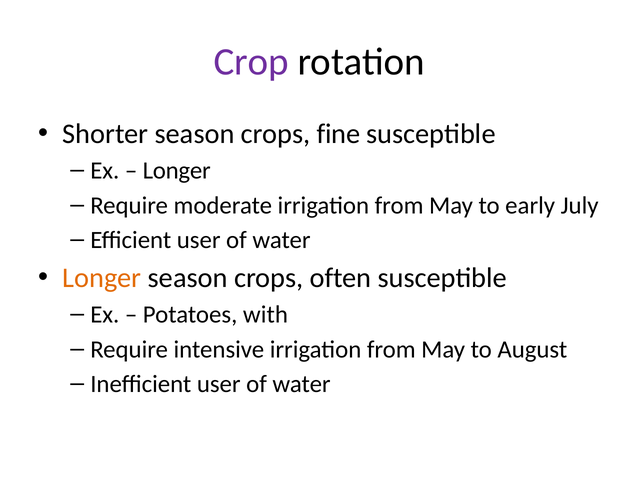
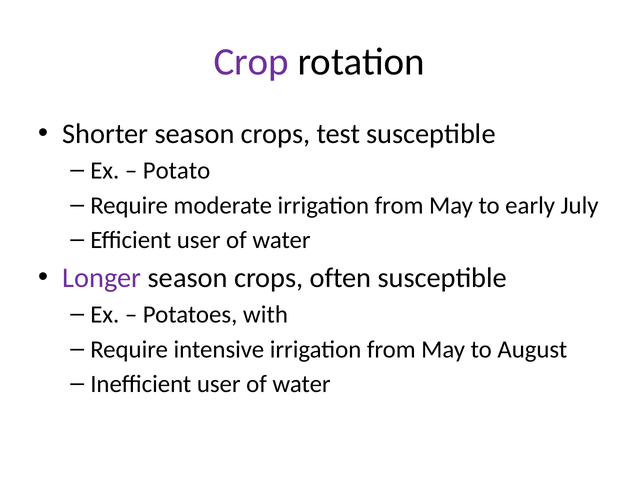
fine: fine -> test (338, 134)
Longer: Longer -> Potato (177, 171)
Longer colour: orange -> purple (102, 278)
